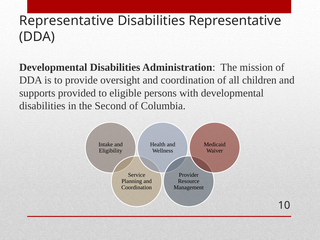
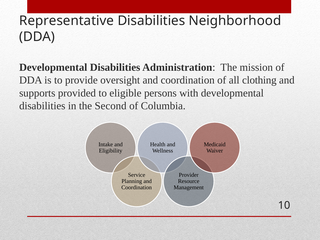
Disabilities Representative: Representative -> Neighborhood (235, 21)
children: children -> clothing (259, 80)
